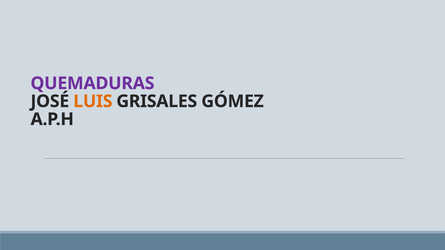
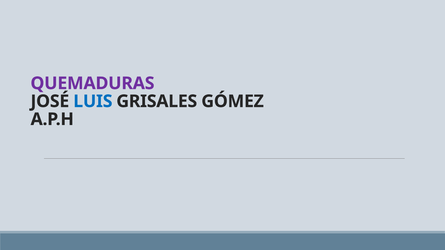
LUIS colour: orange -> blue (93, 101)
